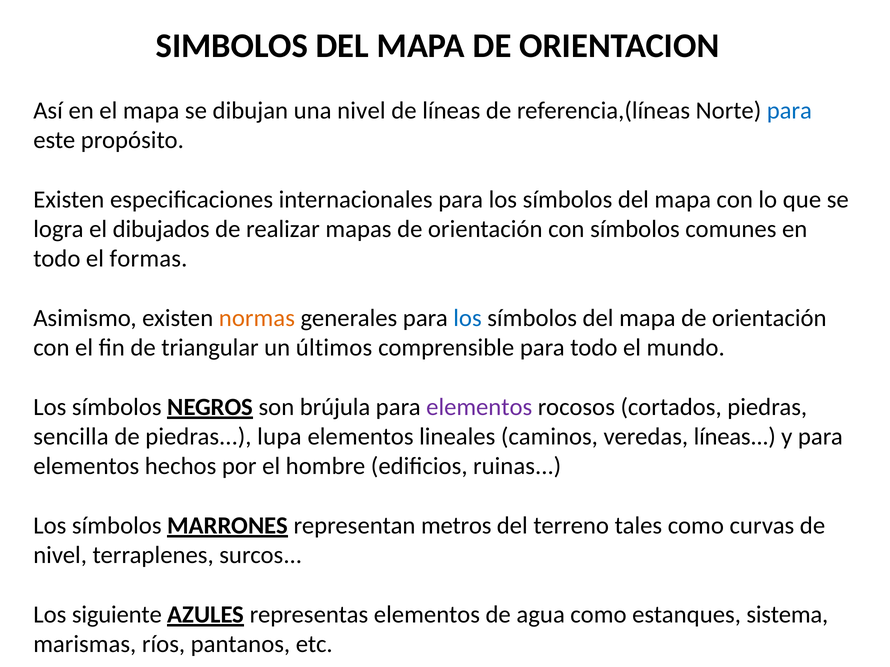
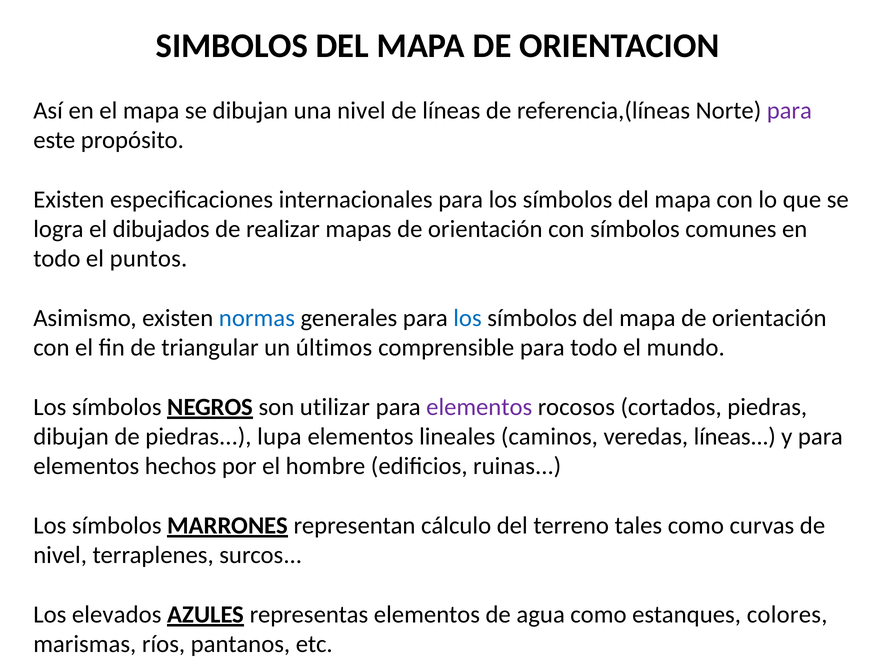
para colour: blue -> purple (789, 111)
formas: formas -> puntos (149, 259)
normas colour: orange -> blue (257, 318)
brújula: brújula -> utilizar (335, 407)
sencilla: sencilla -> dibujan (71, 437)
metros: metros -> cálculo (456, 526)
siguiente: siguiente -> elevados (117, 615)
sistema: sistema -> colores (787, 615)
